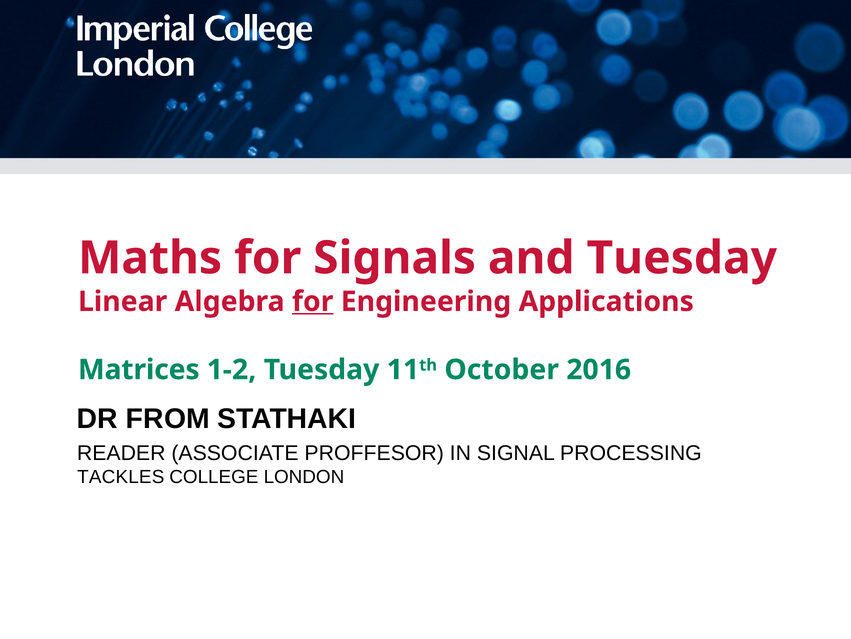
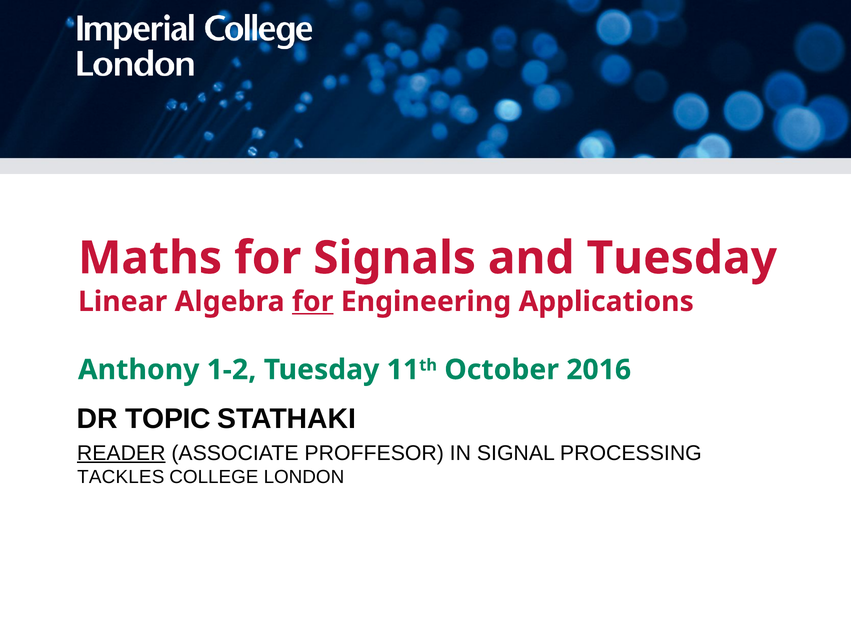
Matrices: Matrices -> Anthony (139, 369)
FROM: FROM -> TOPIC (168, 419)
READER underline: none -> present (121, 453)
